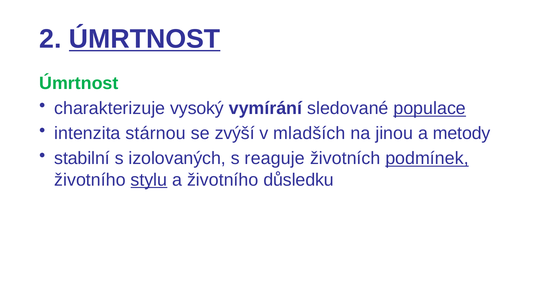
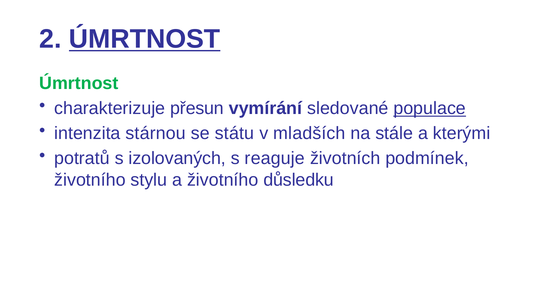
vysoký: vysoký -> přesun (197, 108)
zvýší: zvýší -> státu (235, 133)
jinou: jinou -> stále (394, 133)
metody: metody -> kterými (462, 133)
stabilní: stabilní -> potratů (82, 158)
podmínek underline: present -> none (427, 158)
stylu underline: present -> none (149, 180)
